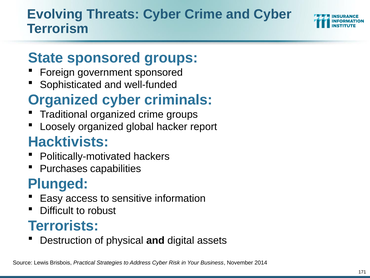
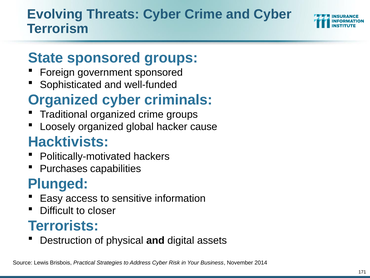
report: report -> cause (204, 127)
robust: robust -> closer (102, 210)
